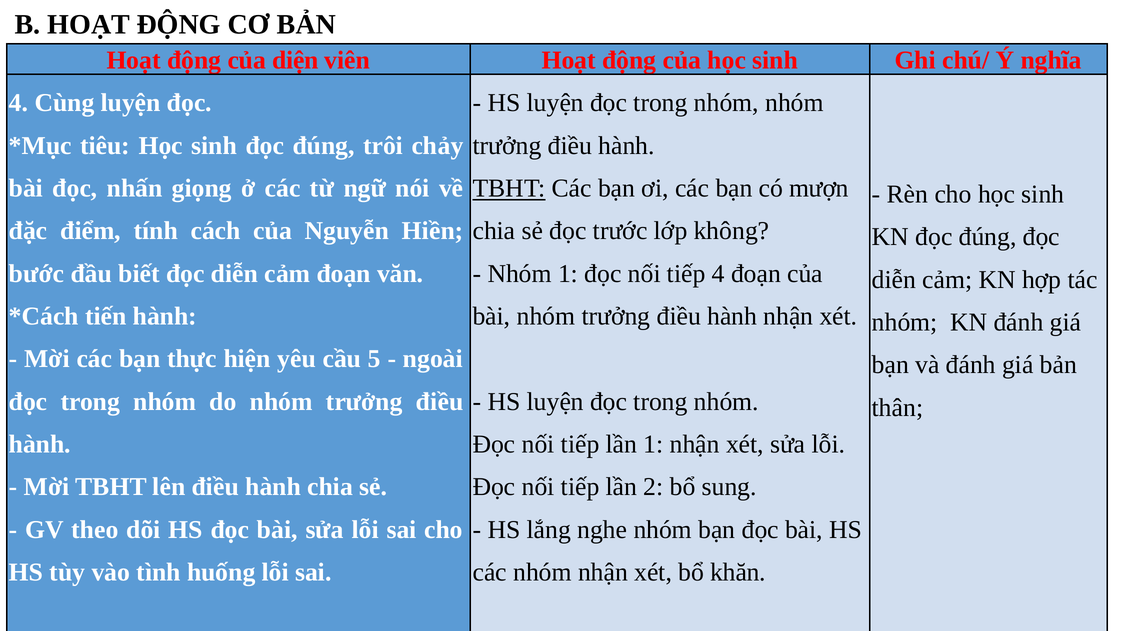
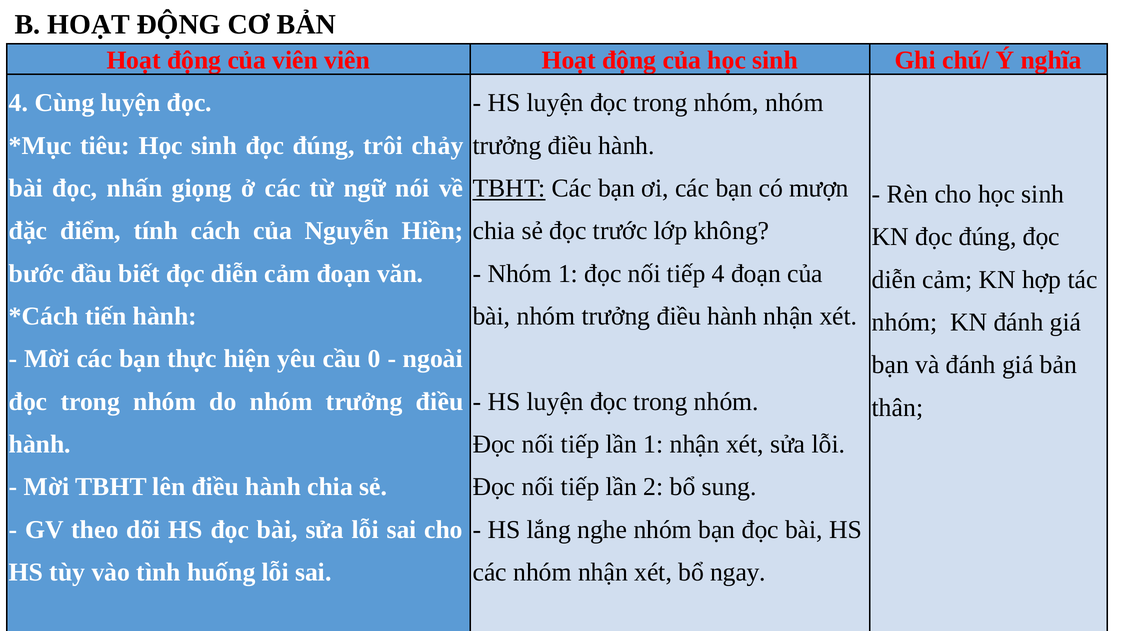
của diện: diện -> viên (295, 60)
5: 5 -> 0 (374, 359)
khăn: khăn -> ngay (738, 572)
